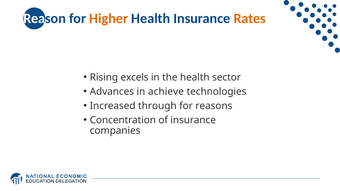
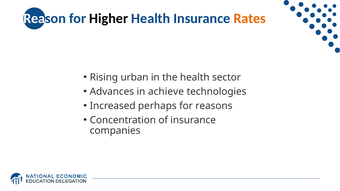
Higher colour: orange -> black (109, 18)
excels: excels -> urban (135, 77)
through: through -> perhaps (157, 106)
